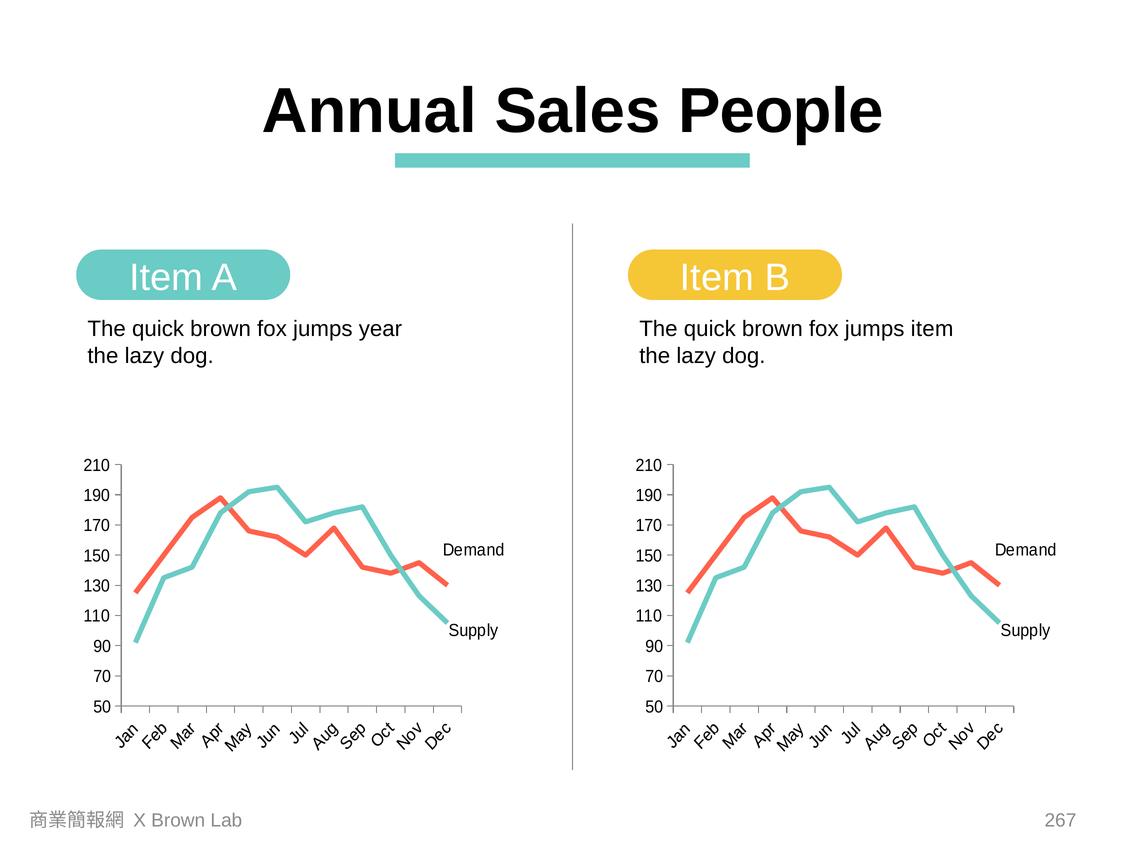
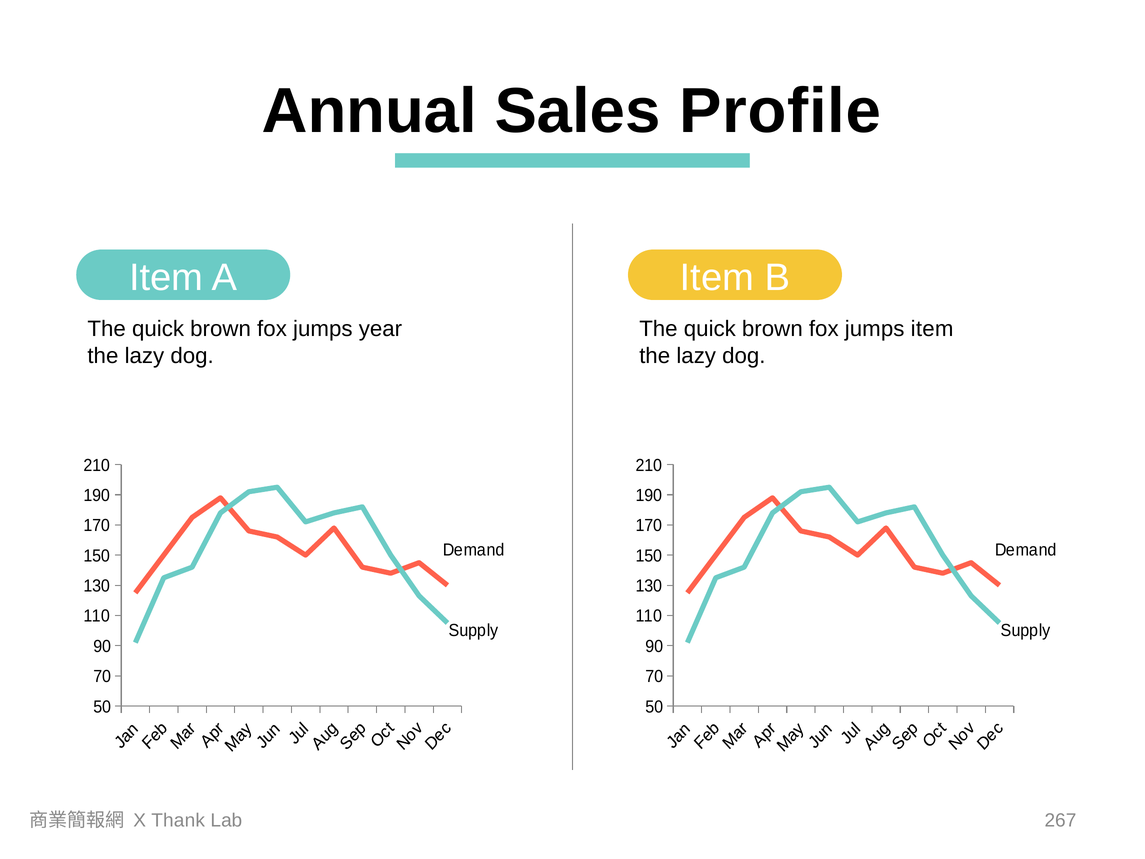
People: People -> Profile (780, 111)
X Brown: Brown -> Thank (178, 820)
